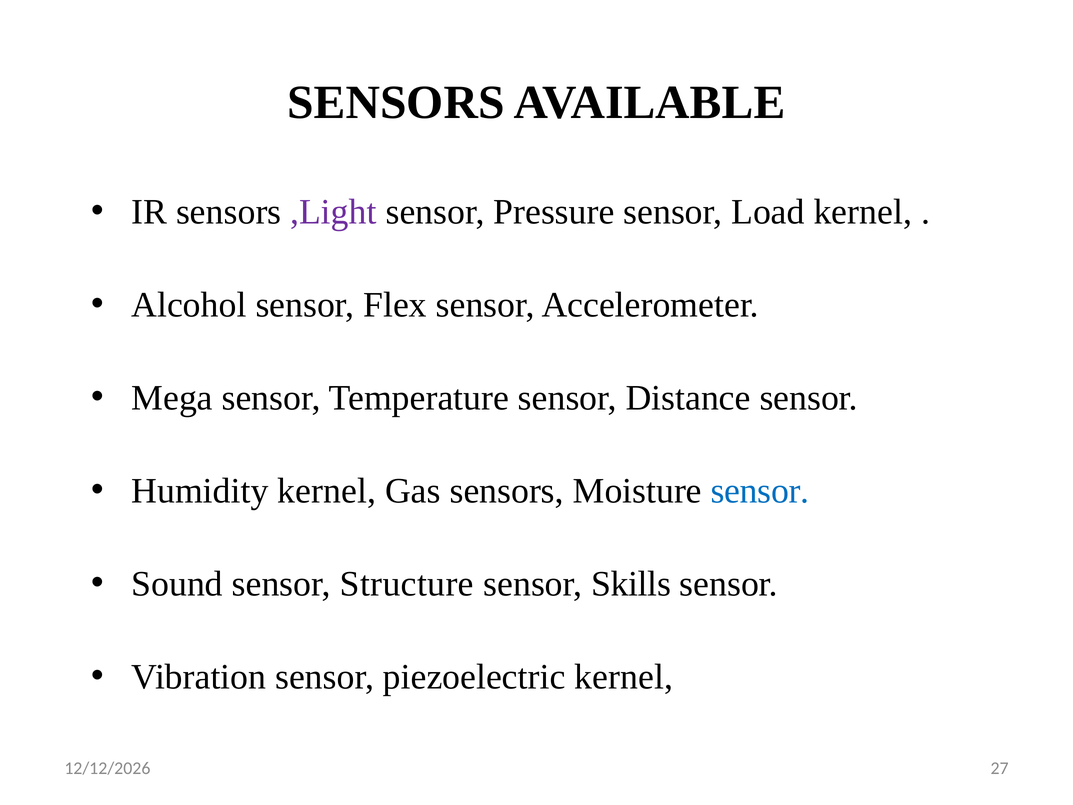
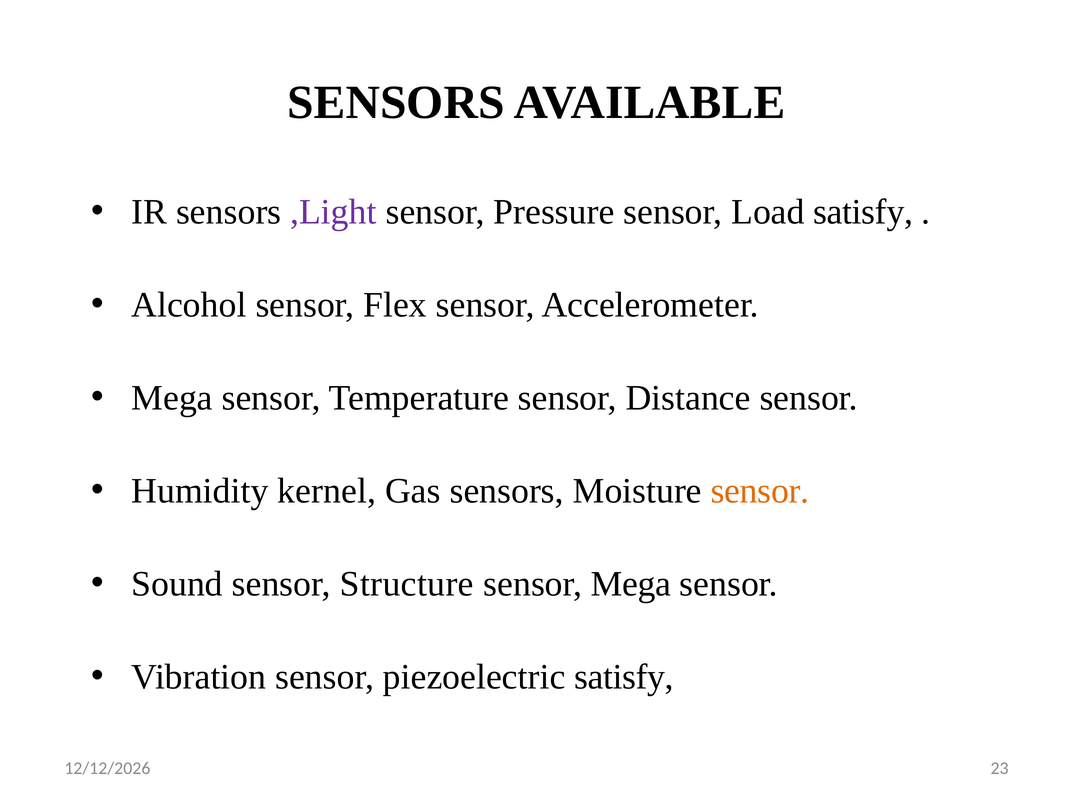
Load kernel: kernel -> satisfy (863, 212)
sensor colour: blue -> orange (760, 491)
sensor Skills: Skills -> Mega (631, 584)
piezoelectric kernel: kernel -> satisfy (624, 677)
27: 27 -> 23 (1000, 768)
